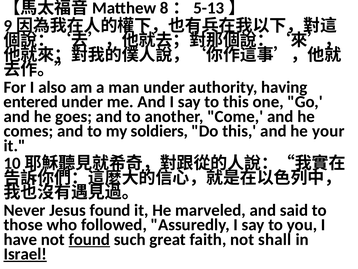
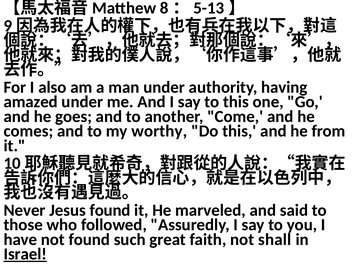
entered: entered -> amazed (31, 102)
soldiers: soldiers -> worthy (159, 131)
your: your -> from (329, 131)
found underline: present -> none (89, 239)
